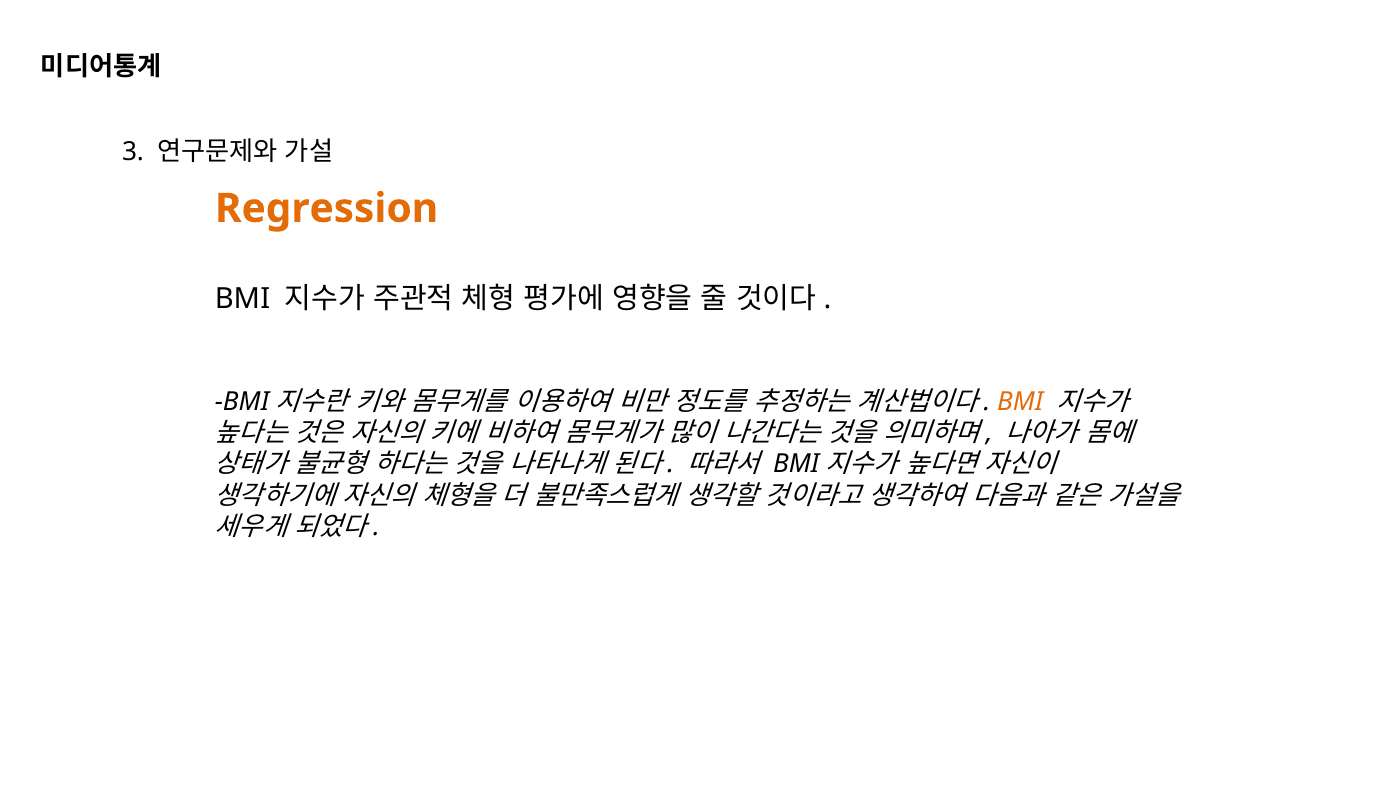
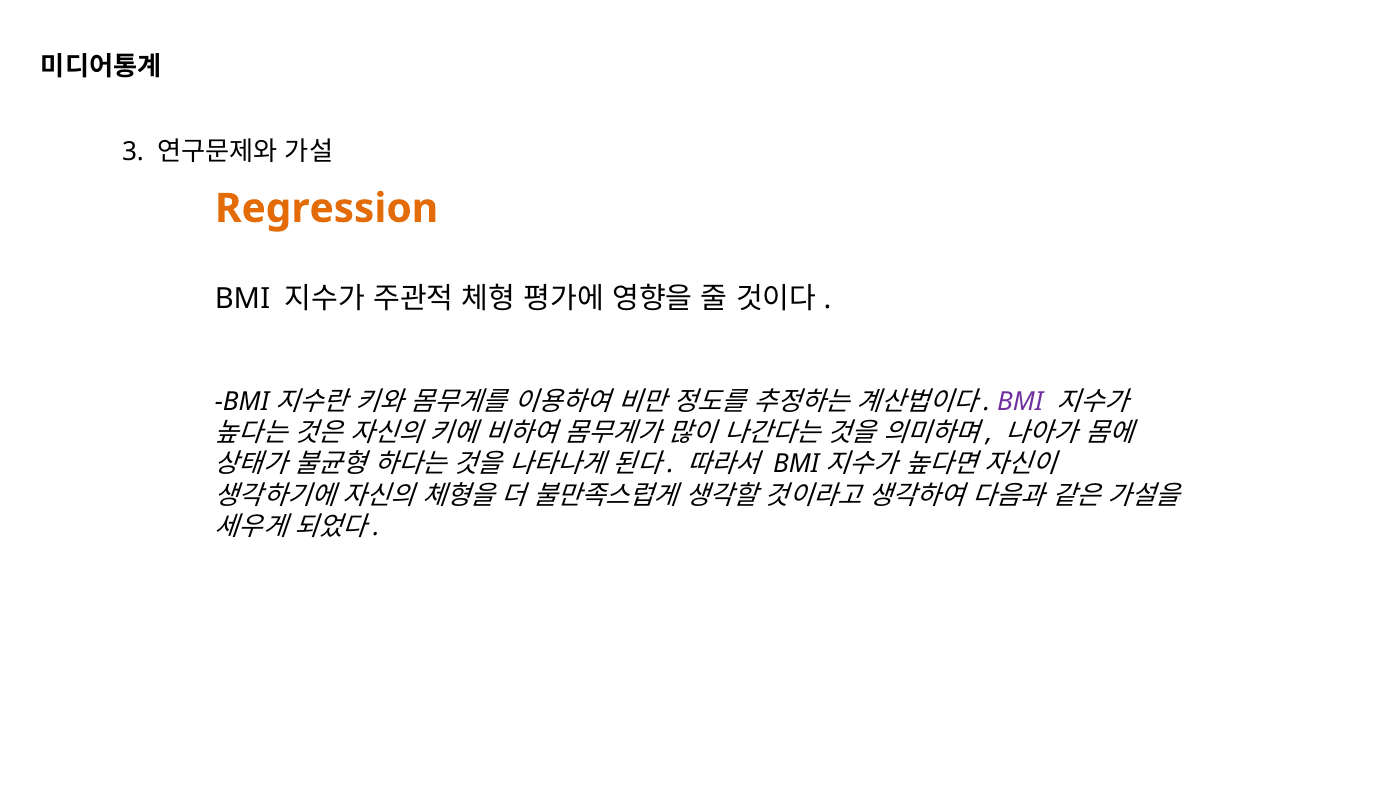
BMI colour: orange -> purple (1020, 401)
